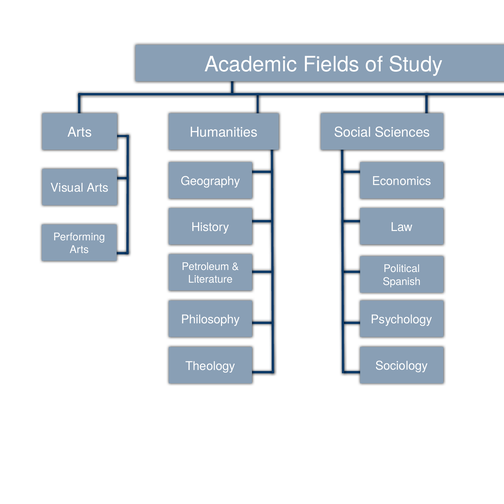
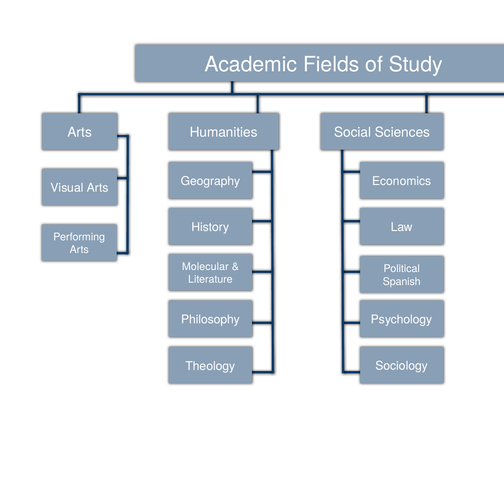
Petroleum: Petroleum -> Molecular (205, 267)
